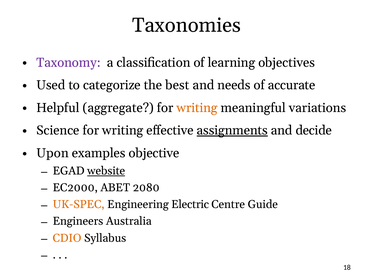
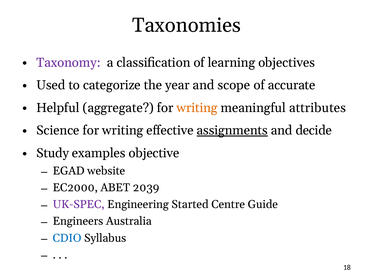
best: best -> year (177, 85)
needs: needs -> scope (234, 85)
variations: variations -> attributes (318, 108)
Upon: Upon -> Study (53, 153)
website underline: present -> none (106, 171)
2080: 2080 -> 2039 (146, 187)
UK-SPEC colour: orange -> purple (79, 204)
Electric: Electric -> Started (190, 204)
CDIO colour: orange -> blue (67, 238)
